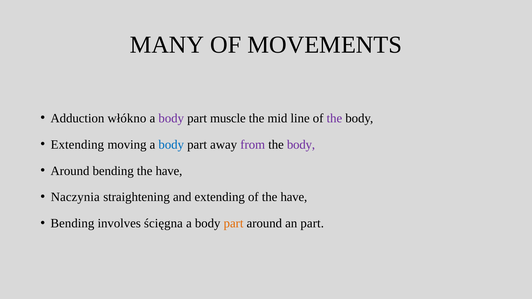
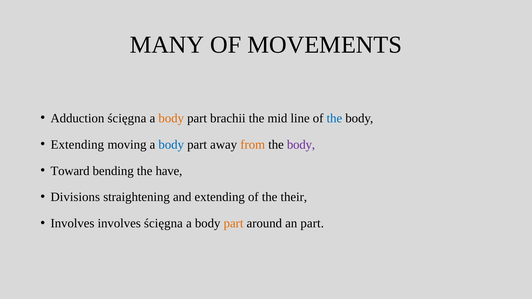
Adduction włókno: włókno -> ścięgna (127, 118)
body colour: purple -> orange (171, 118)
muscle: muscle -> brachii (228, 118)
the colour: purple -> blue (334, 118)
from colour: purple -> orange (253, 145)
Around: Around -> Toward (70, 171)
Naczynia: Naczynia -> Divisions (75, 197)
of the have: have -> their (294, 197)
Bending: Bending -> Involves (72, 224)
